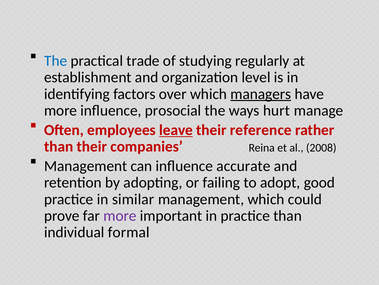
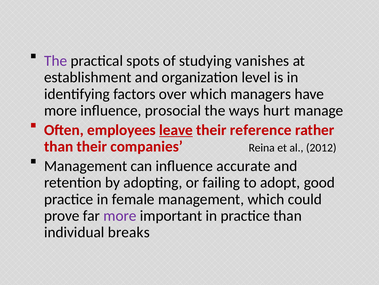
The colour: blue -> purple (56, 61)
trade: trade -> spots (143, 61)
regularly: regularly -> vanishes (262, 61)
managers underline: present -> none (261, 94)
2008: 2008 -> 2012 (321, 147)
similar: similar -> female (133, 199)
formal: formal -> breaks (129, 232)
